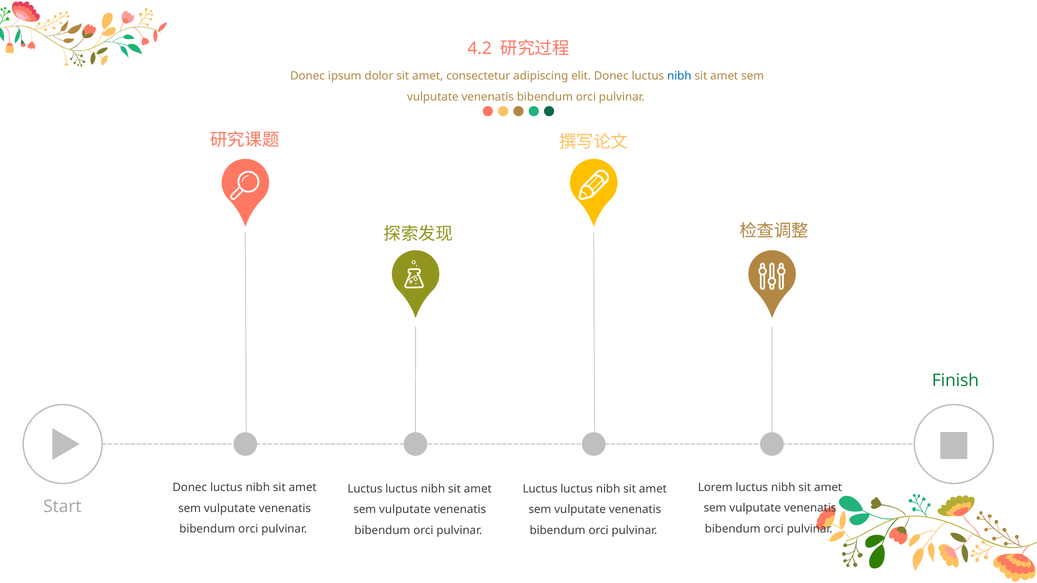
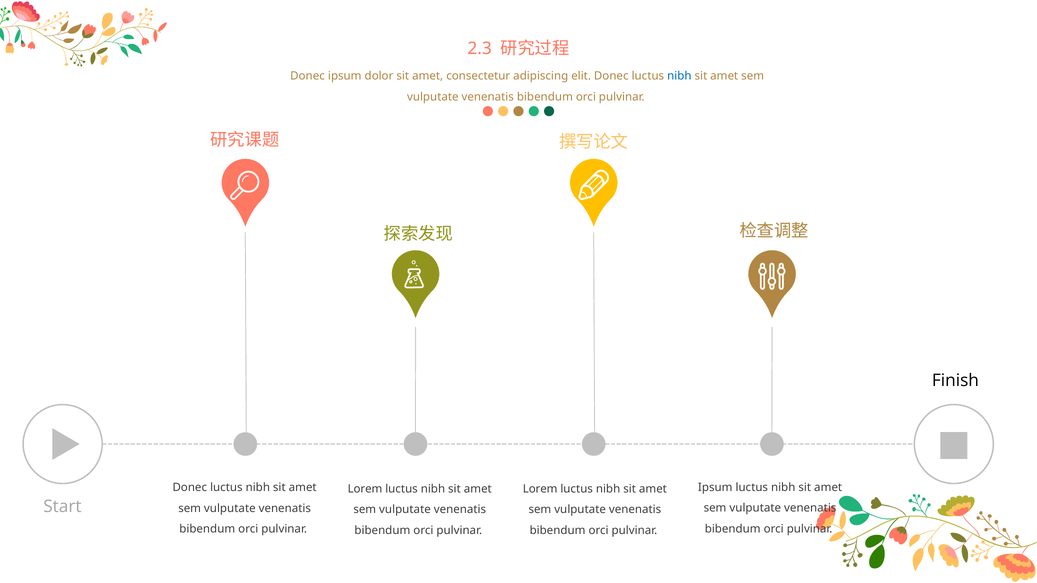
4.2: 4.2 -> 2.3 (480, 49)
Finish colour: green -> black (955, 381)
Lorem: Lorem -> Ipsum (715, 488)
Luctus: Luctus -> Lorem (365, 489)
Luctus: Luctus -> Lorem (540, 489)
